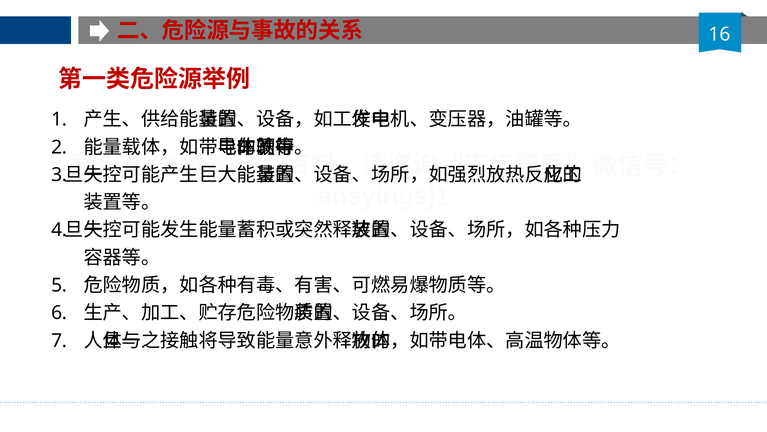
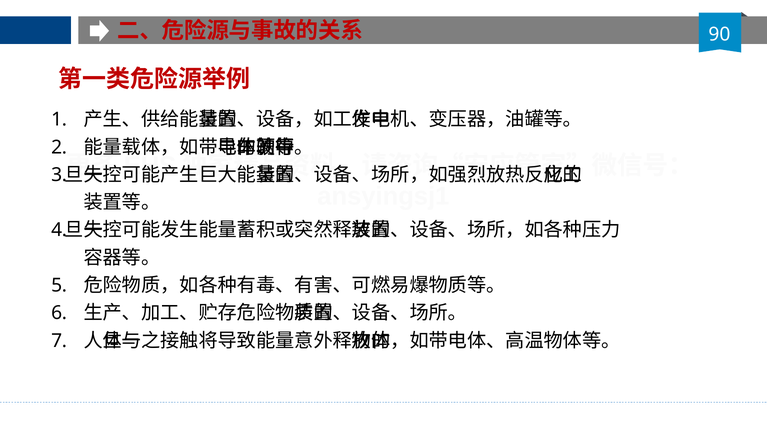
16: 16 -> 90 (719, 34)
